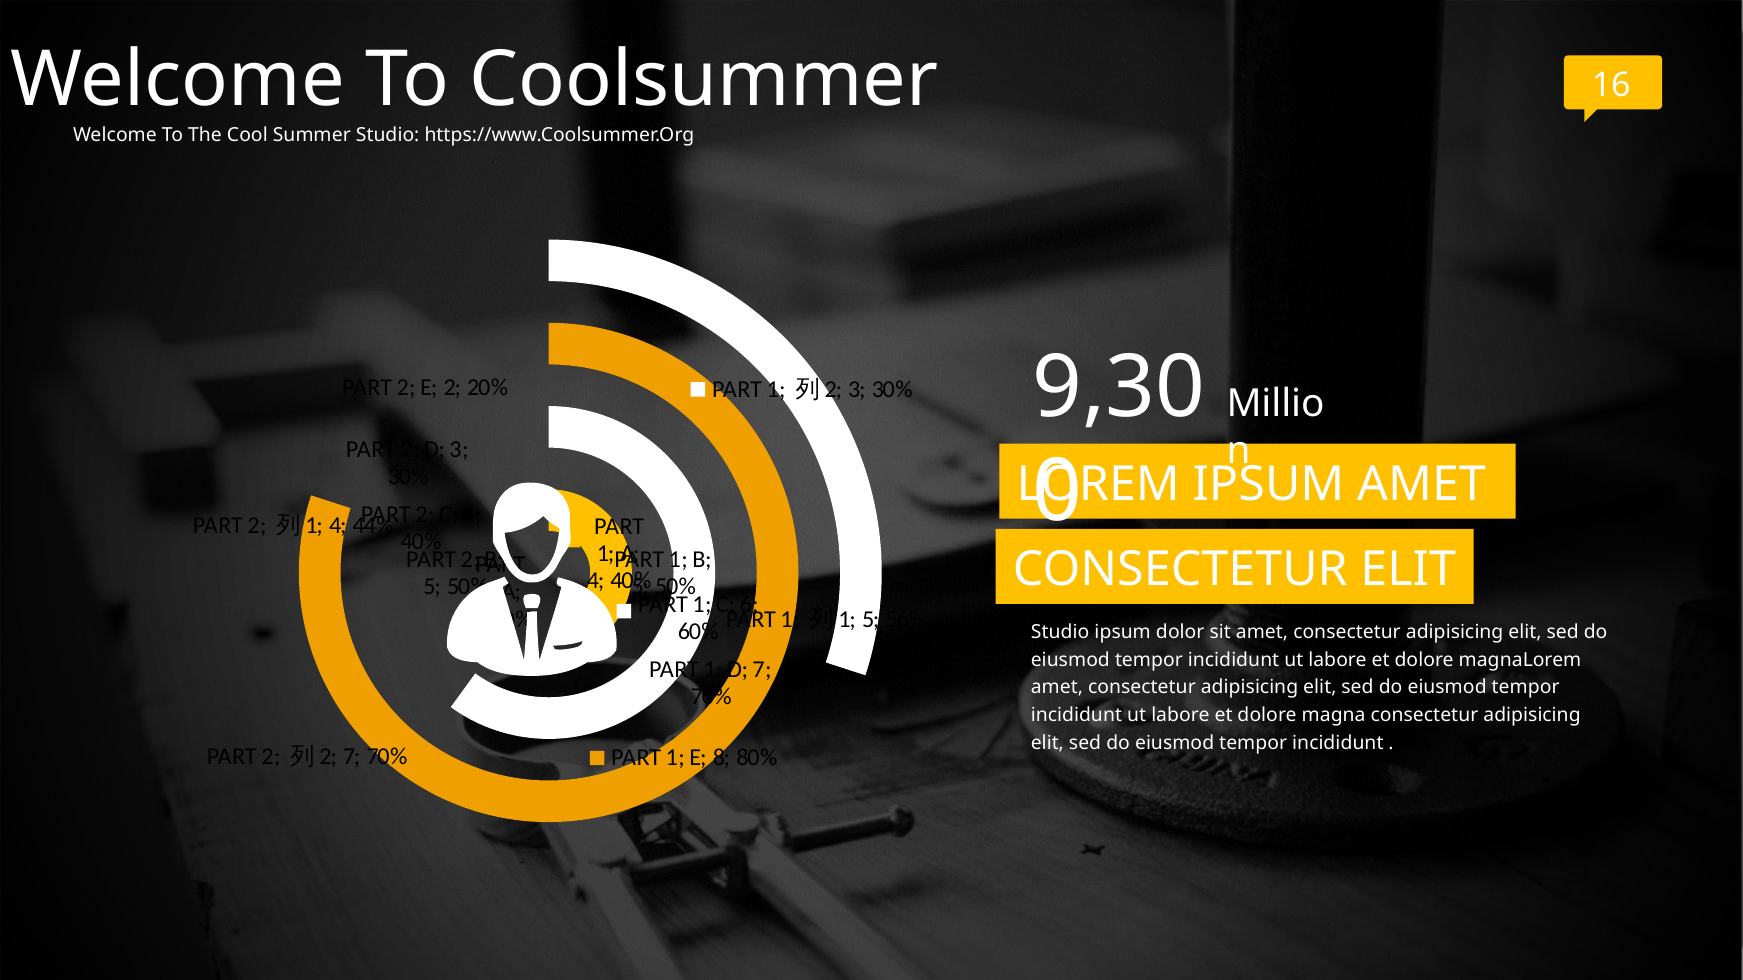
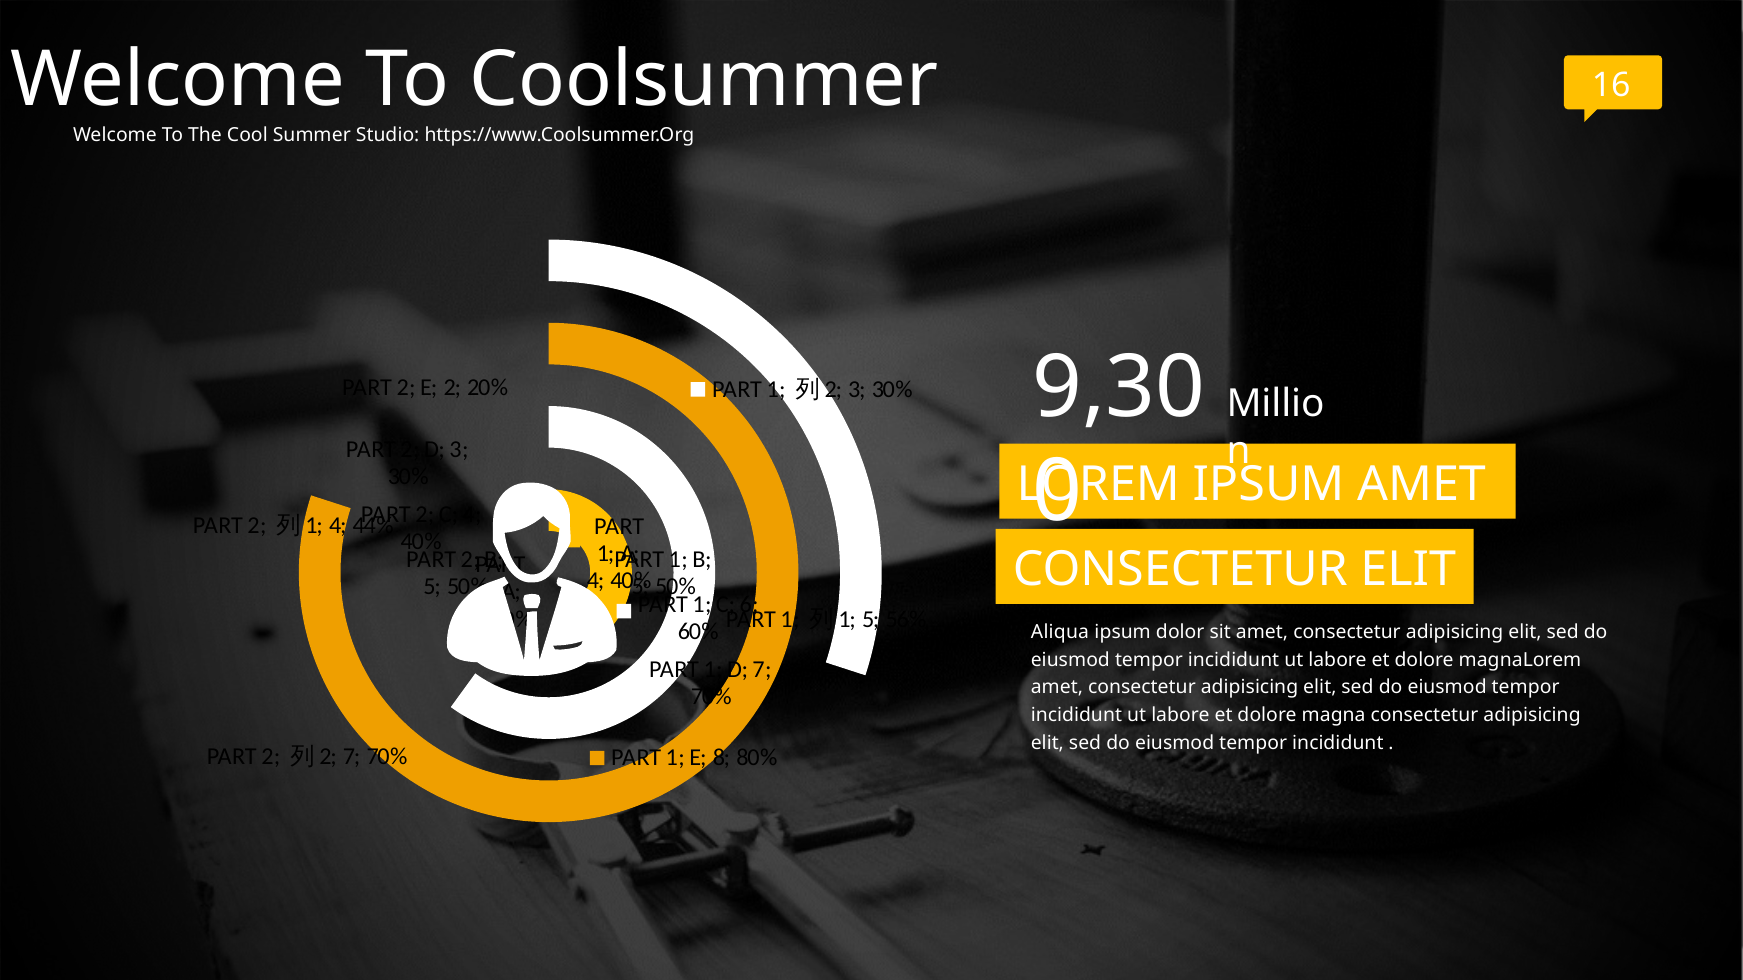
Studio: Studio -> Aliqua (1060, 632)
